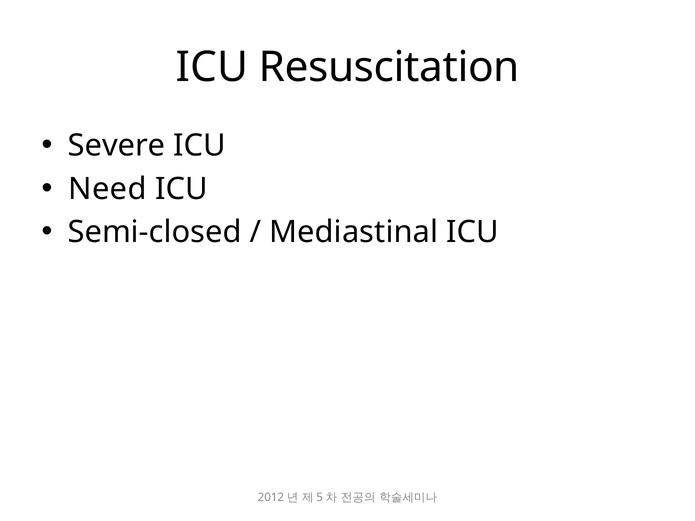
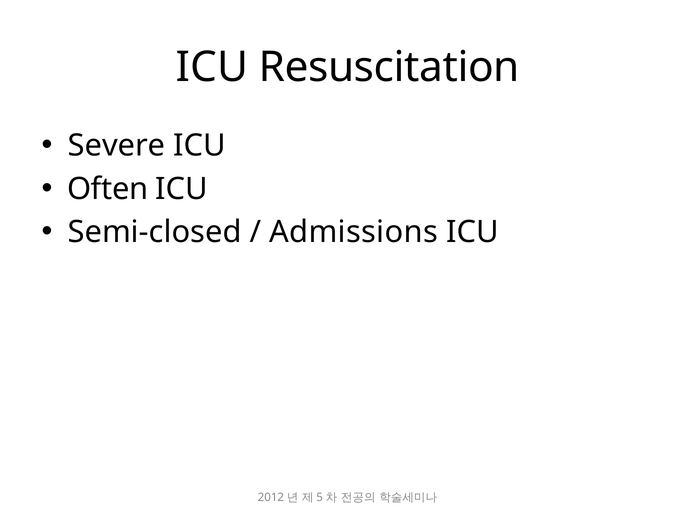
Need: Need -> Often (108, 189)
Mediastinal: Mediastinal -> Admissions (354, 232)
